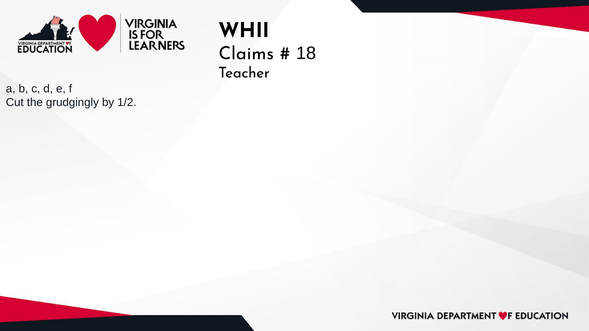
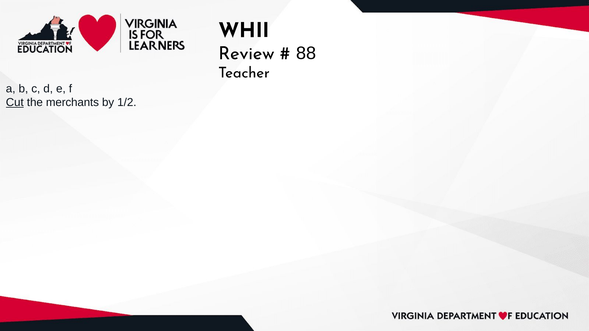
Claims: Claims -> Review (246, 53)
18: 18 -> 88 (306, 53)
Cut underline: none -> present (15, 102)
grudgingly: grudgingly -> merchants (72, 102)
